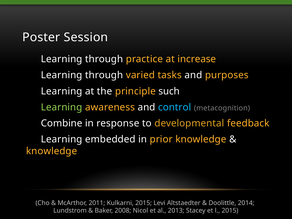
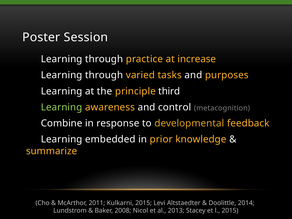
such: such -> third (169, 91)
control colour: light blue -> white (175, 107)
knowledge: knowledge -> summarize (52, 151)
